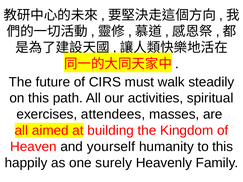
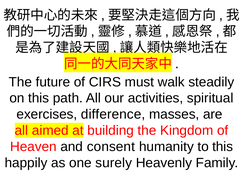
attendees: attendees -> difference (113, 114)
yourself: yourself -> consent (111, 147)
